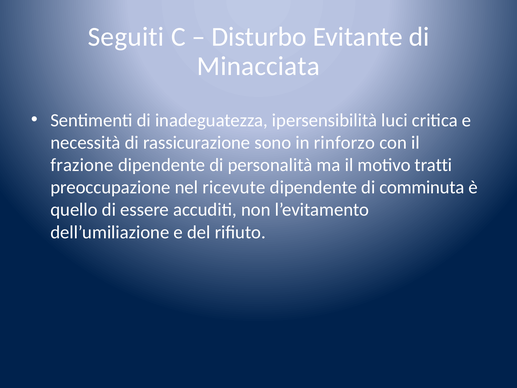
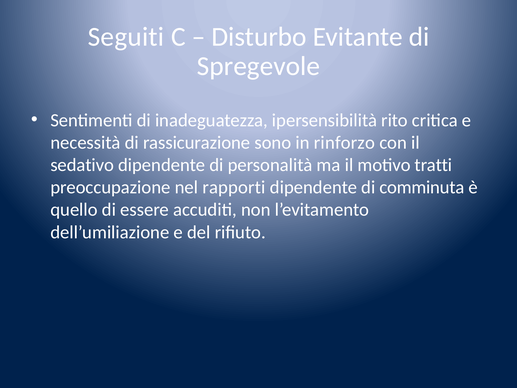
Minacciata: Minacciata -> Spregevole (258, 66)
luci: luci -> rito (395, 120)
frazione: frazione -> sedativo (82, 165)
ricevute: ricevute -> rapporti (234, 187)
